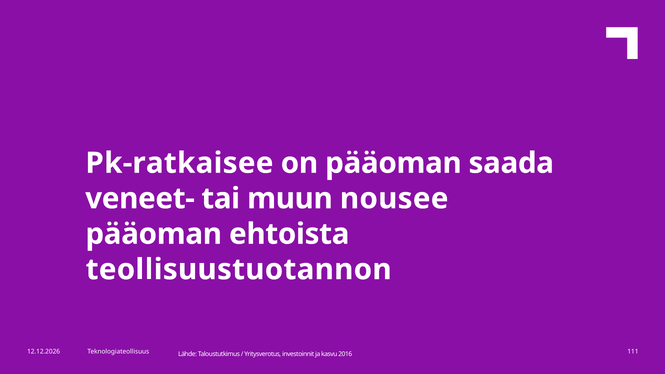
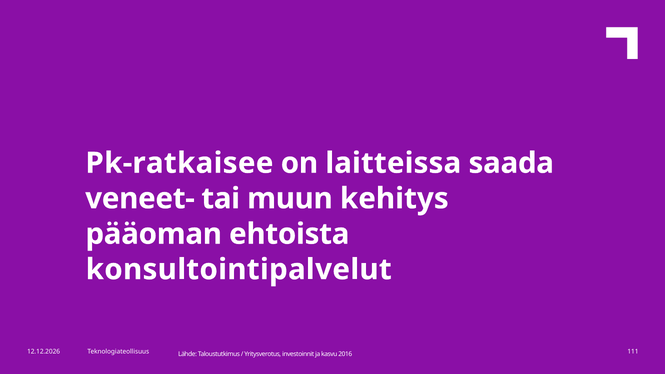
on pääoman: pääoman -> laitteissa (393, 163)
nousee: nousee -> kehitys (394, 199)
teollisuustuotannon: teollisuustuotannon -> konsultointipalvelut (239, 270)
